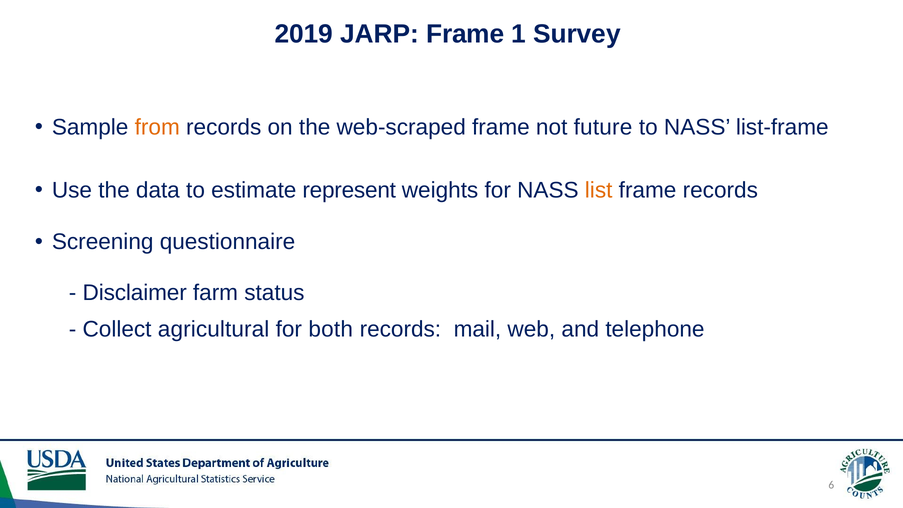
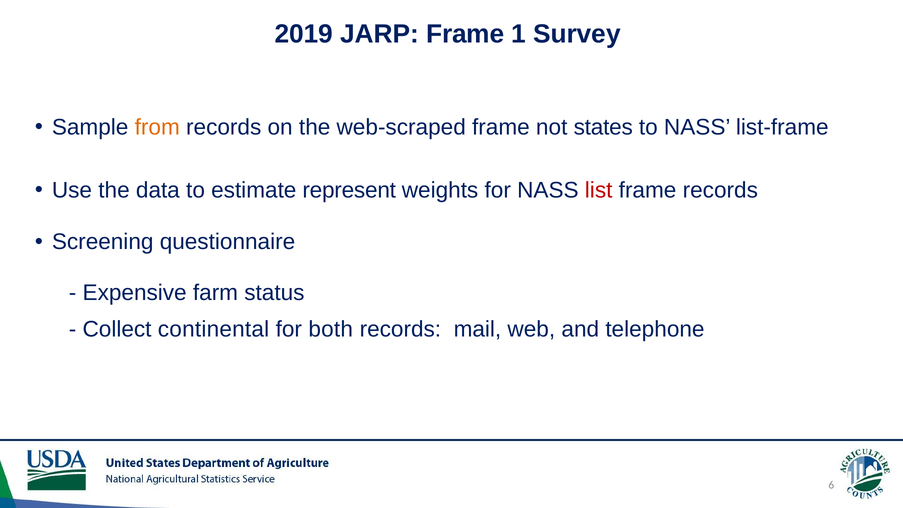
future: future -> states (603, 127)
list colour: orange -> red (599, 190)
Disclaimer: Disclaimer -> Expensive (135, 293)
agricultural: agricultural -> continental (214, 329)
